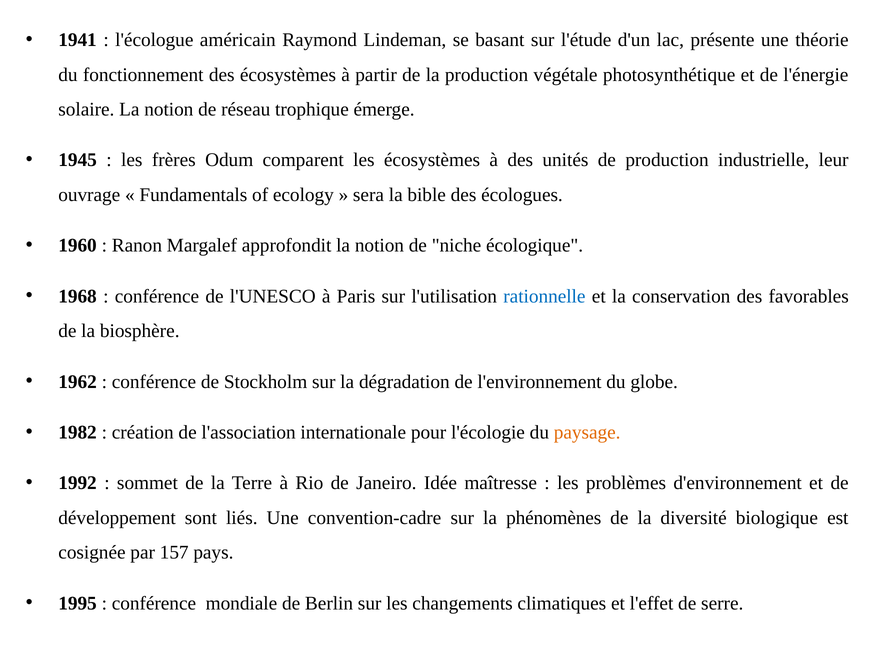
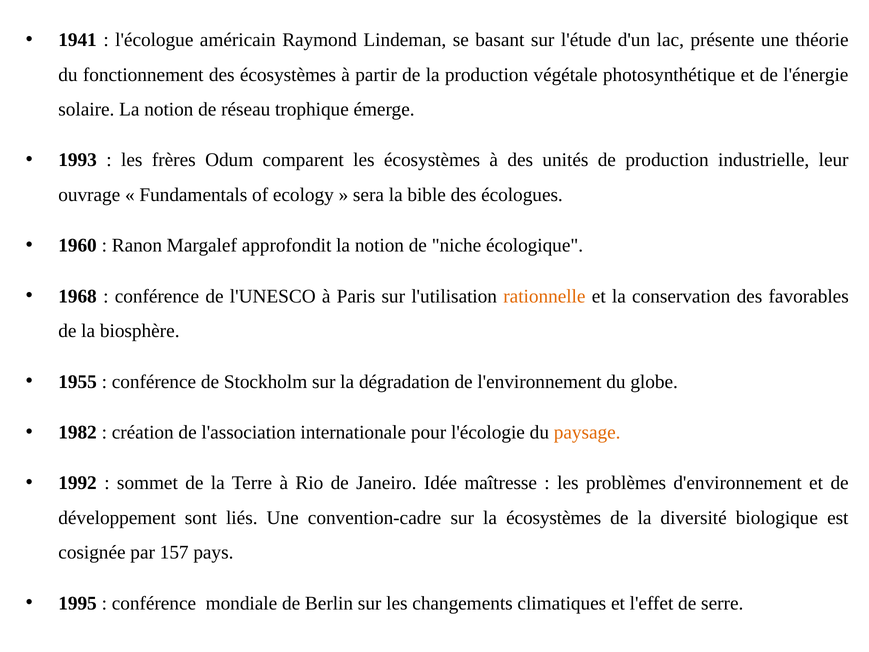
1945: 1945 -> 1993 (78, 160)
rationnelle colour: blue -> orange (544, 296)
1962: 1962 -> 1955 (78, 382)
la phénomènes: phénomènes -> écosystèmes (554, 518)
